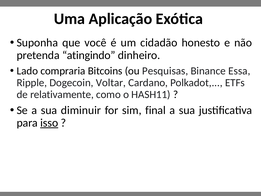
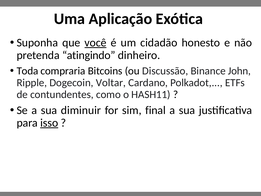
você underline: none -> present (96, 43)
Lado: Lado -> Toda (27, 71)
Pesquisas: Pesquisas -> Discussão (165, 71)
Essa: Essa -> John (239, 71)
relativamente: relativamente -> contundentes (62, 94)
